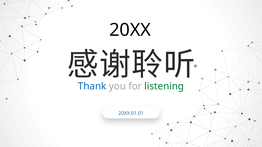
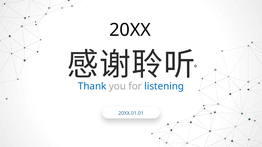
listening colour: green -> blue (164, 87)
